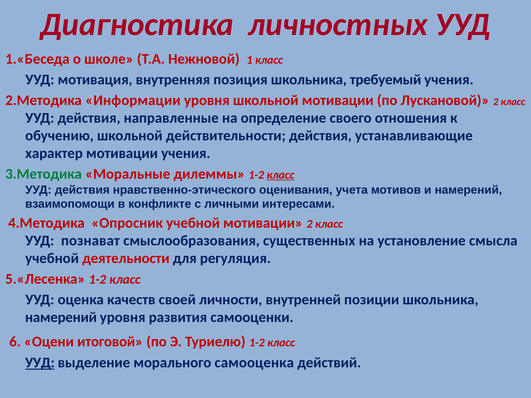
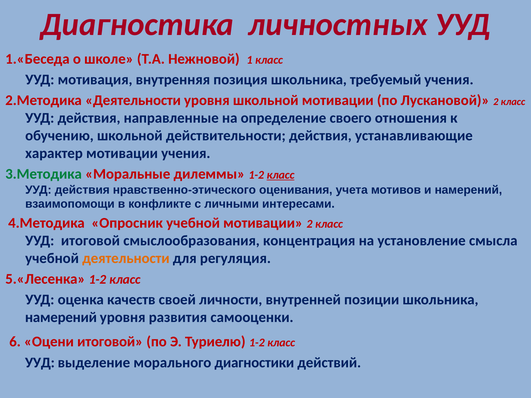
2.Методика Информации: Информации -> Деятельности (133, 100)
УУД познават: познават -> итоговой (90, 241)
существенных: существенных -> концентрация (309, 241)
деятельности colour: red -> orange (126, 259)
УУД underline: present -> none (40, 363)
самооценка: самооценка -> диагностики (254, 363)
